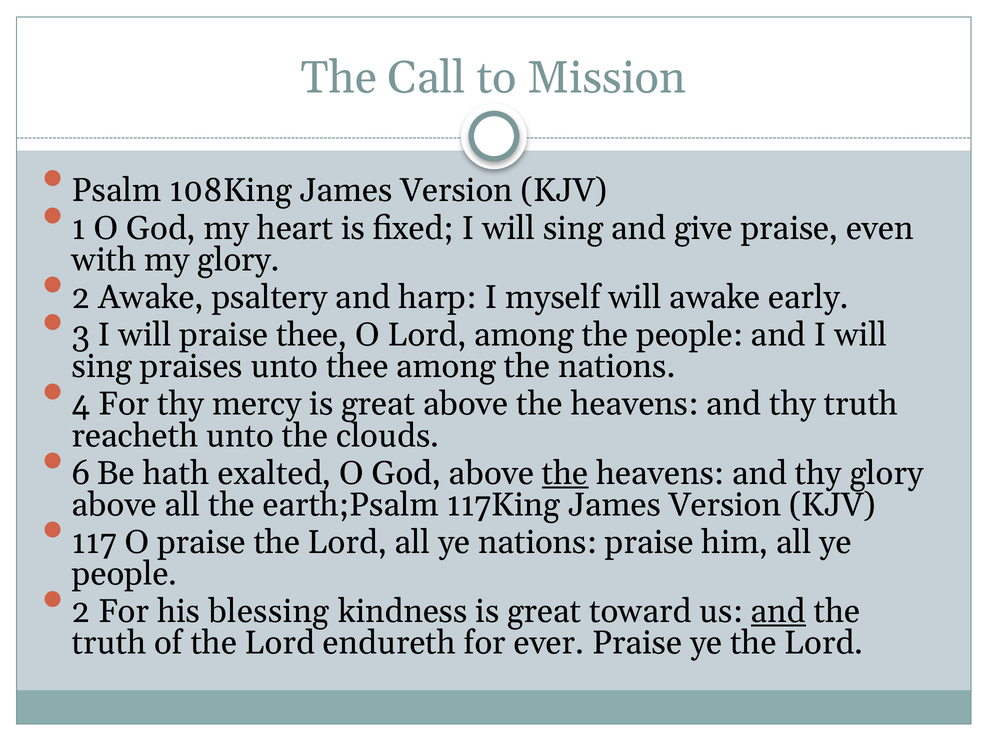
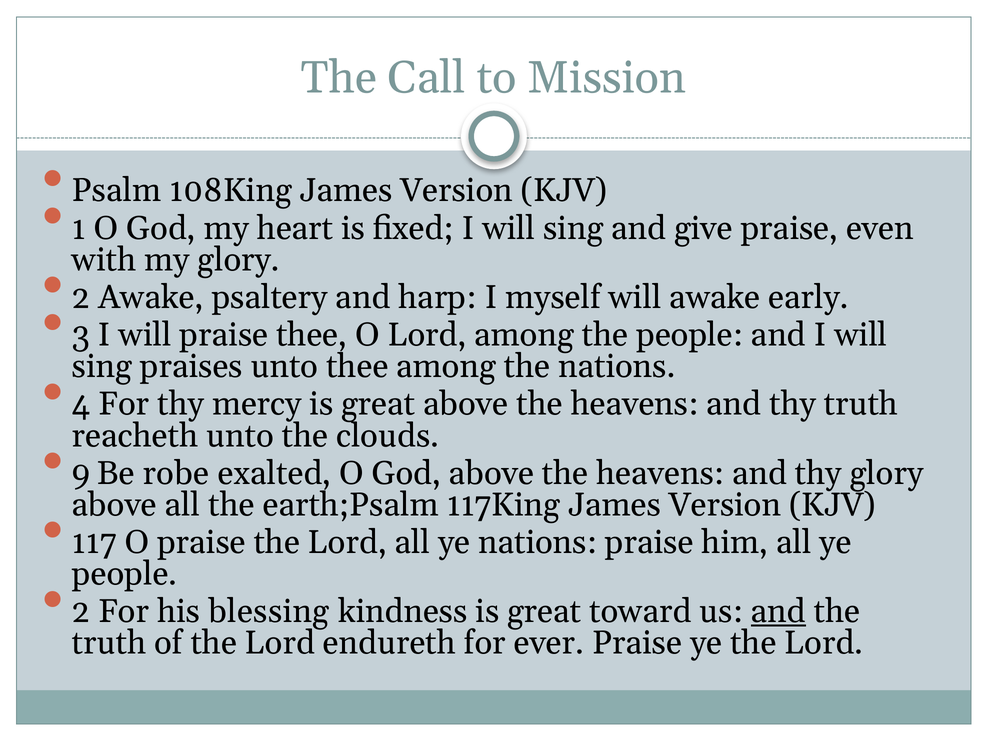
6: 6 -> 9 (81, 473)
hath: hath -> robe (176, 473)
the underline: present -> none (565, 473)
